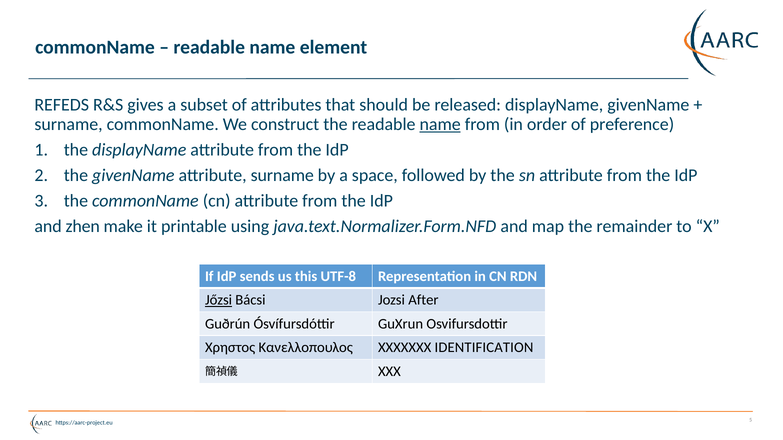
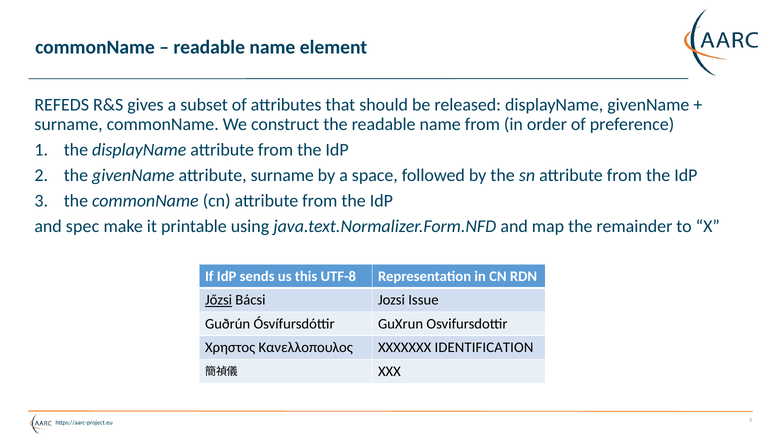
name underline: present -> none (440, 124)
zhen: zhen -> spec (83, 226)
After: After -> Issue (423, 300)
